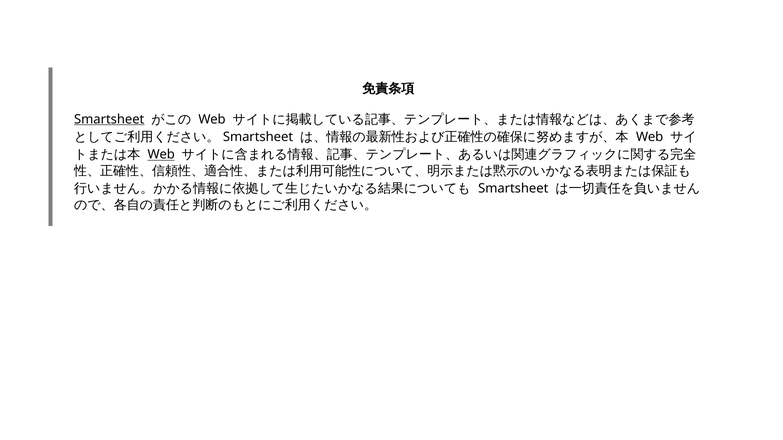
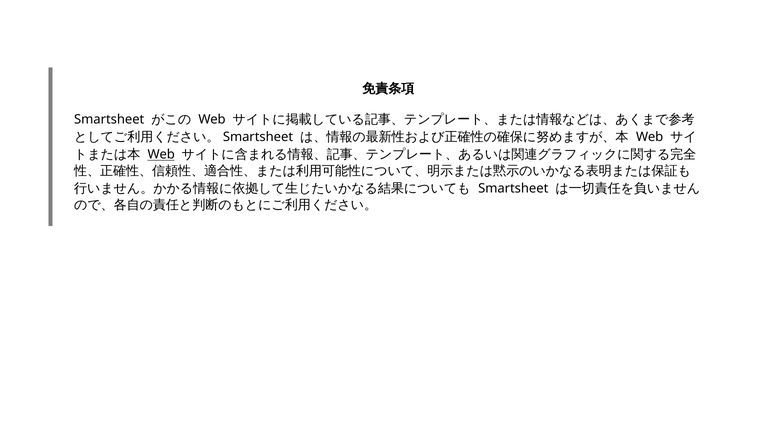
Smartsheet underline: present -> none (109, 119)
